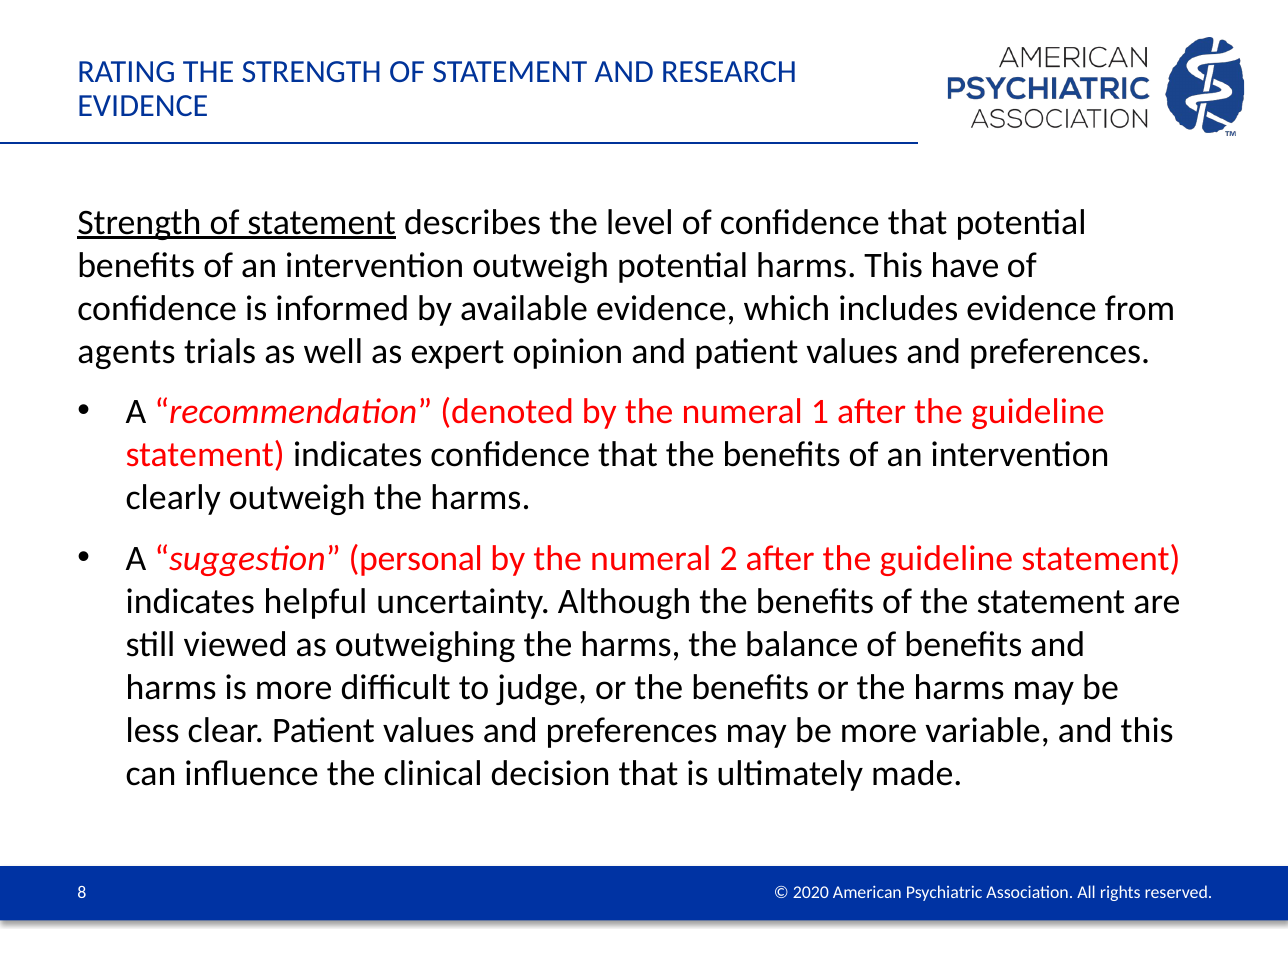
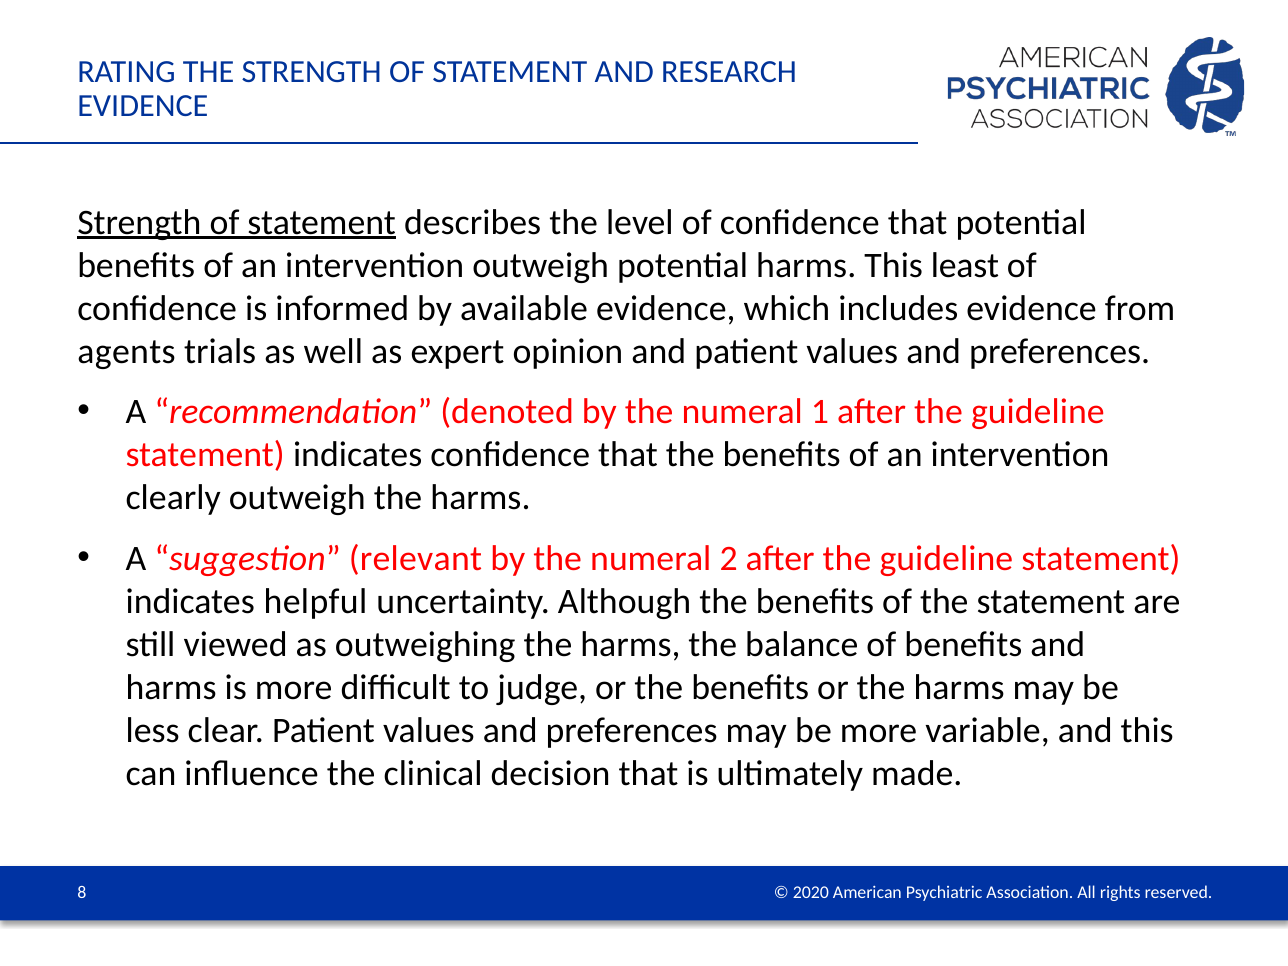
have: have -> least (965, 265)
personal: personal -> relevant (415, 559)
